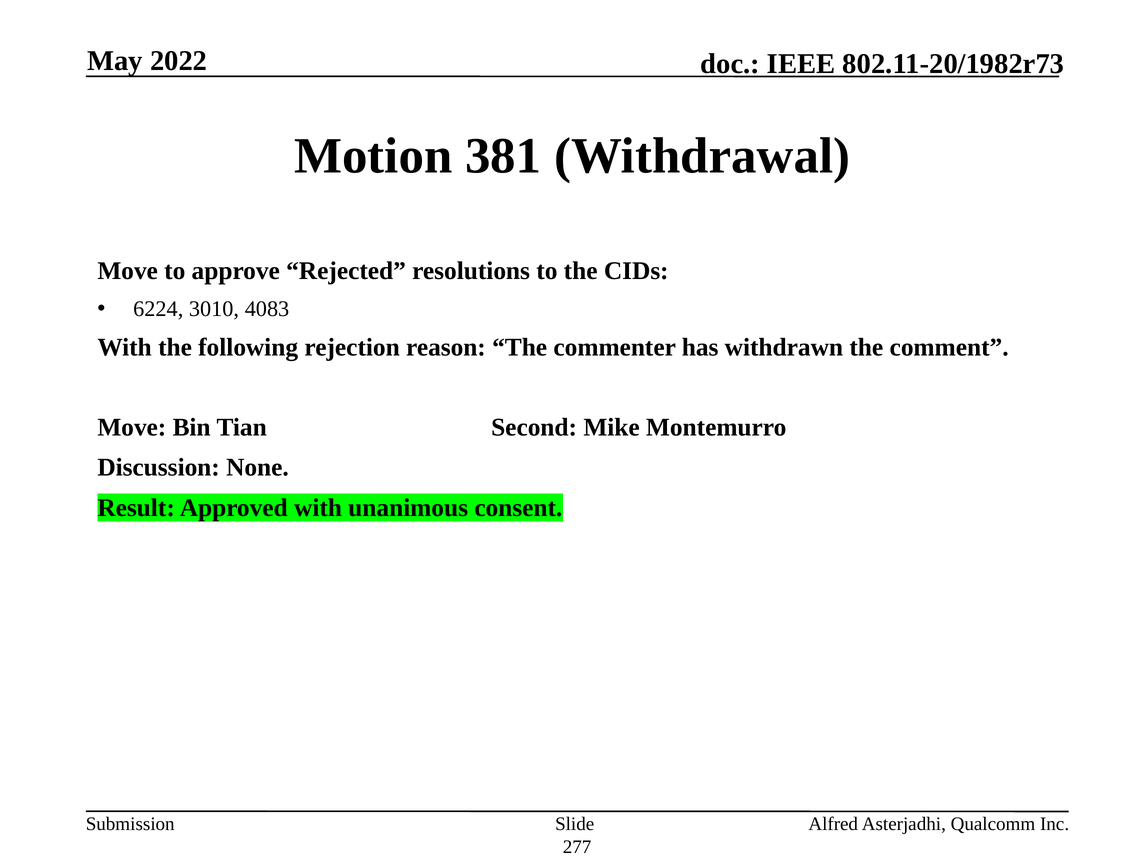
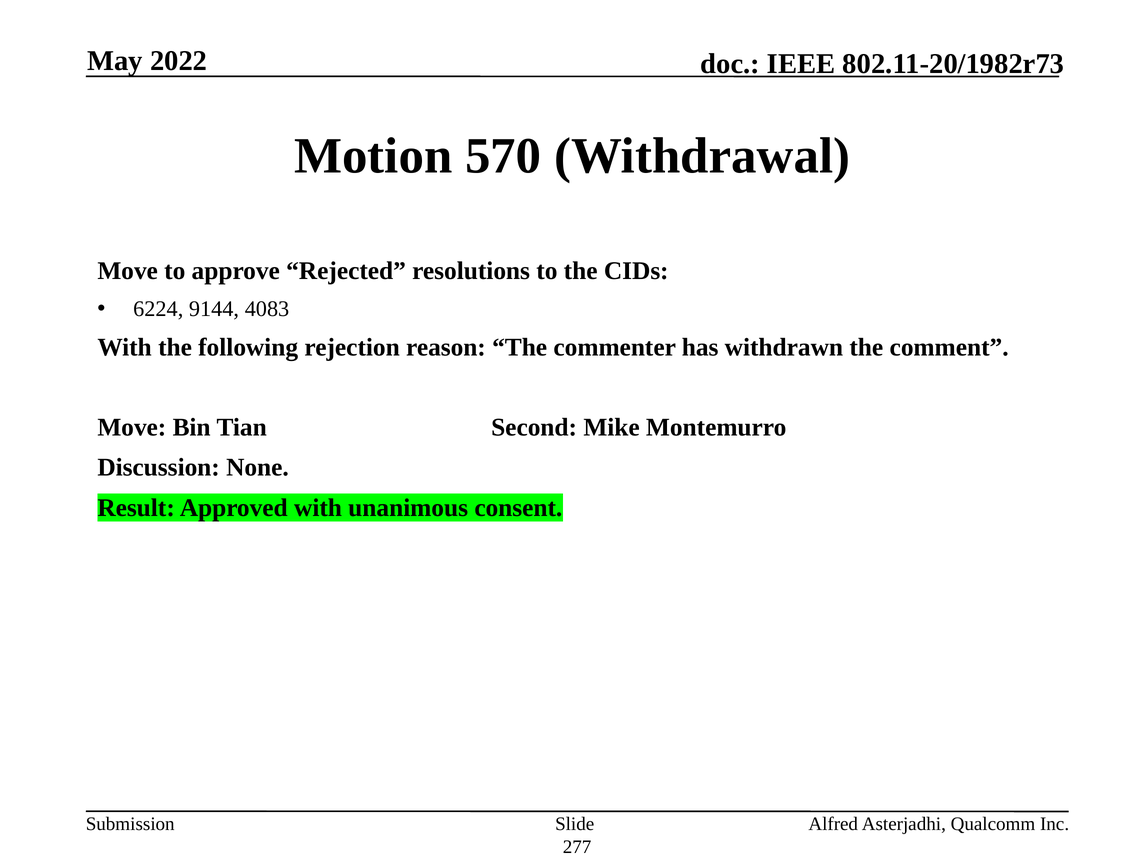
381: 381 -> 570 (503, 156)
3010: 3010 -> 9144 (214, 309)
